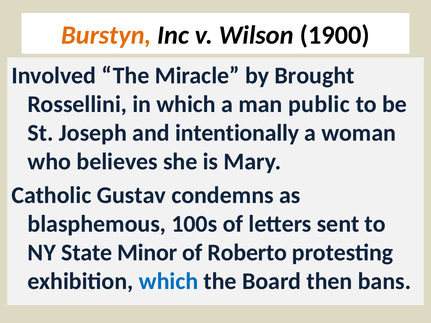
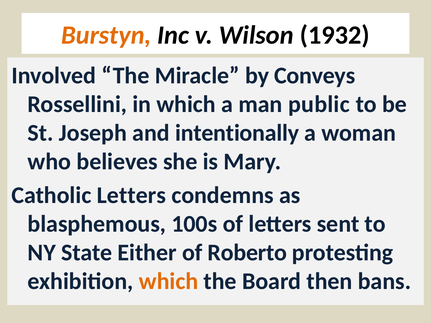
1900: 1900 -> 1932 (335, 35)
Brought: Brought -> Conveys (315, 76)
Catholic Gustav: Gustav -> Letters (131, 195)
Minor: Minor -> Either (147, 253)
which colour: blue -> orange (169, 282)
